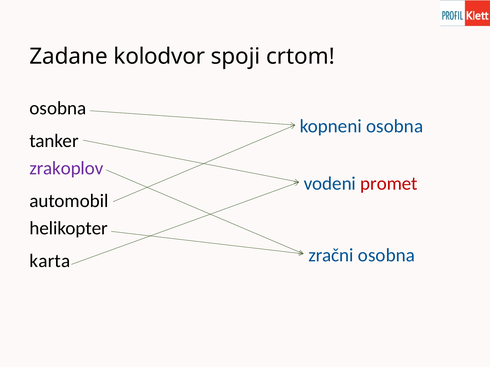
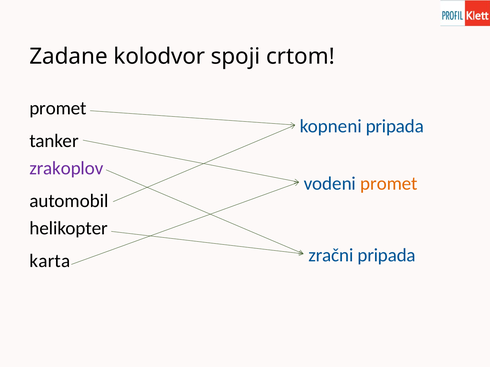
osobna: osobna -> promet (58, 108)
kopneni osobna: osobna -> pripada (395, 127)
promet colour: red -> orange (389, 184)
zračni osobna: osobna -> pripada (387, 256)
